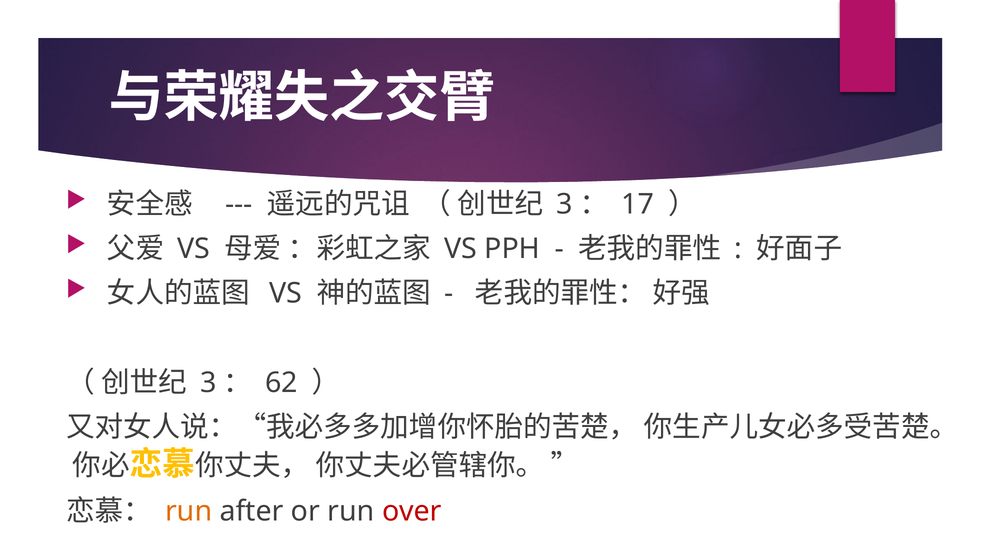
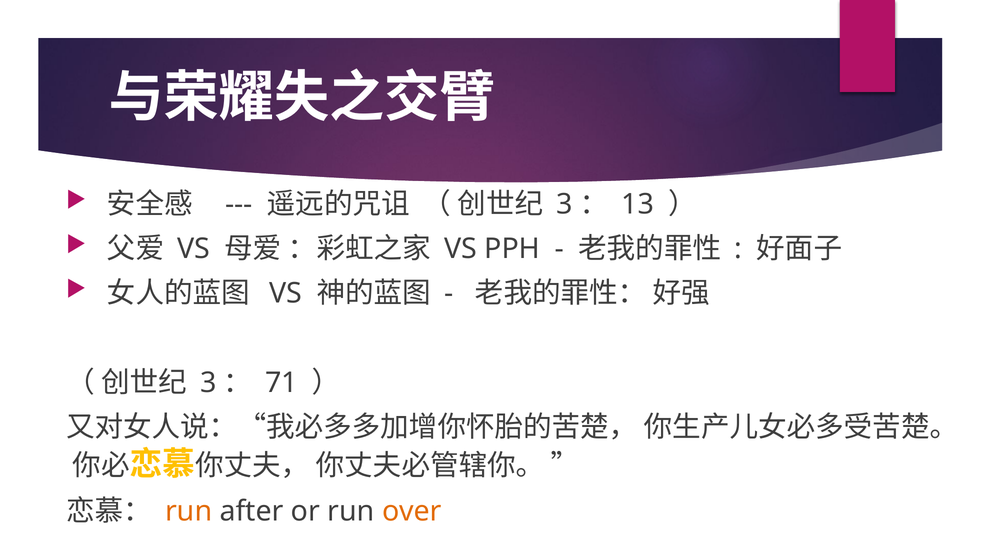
17: 17 -> 13 (638, 204)
62: 62 -> 71 (281, 383)
over colour: red -> orange (412, 511)
